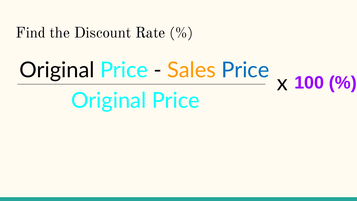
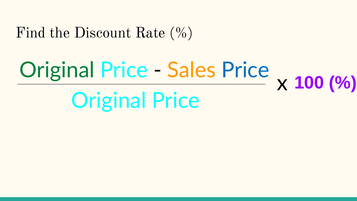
Original colour: black -> green (57, 70)
